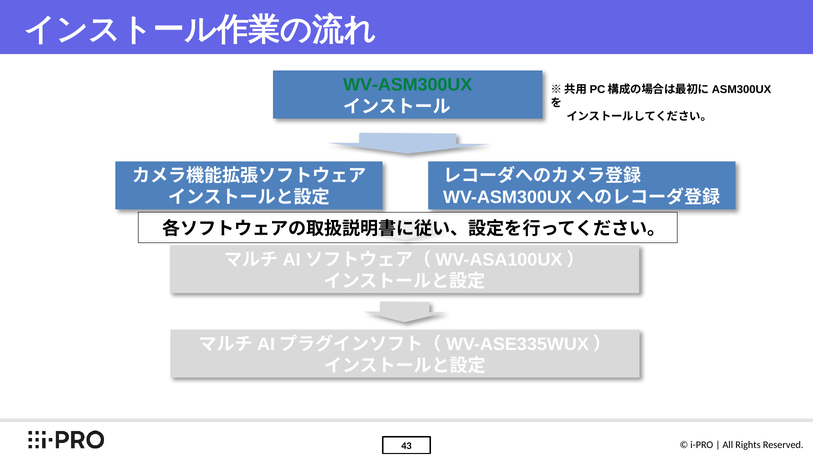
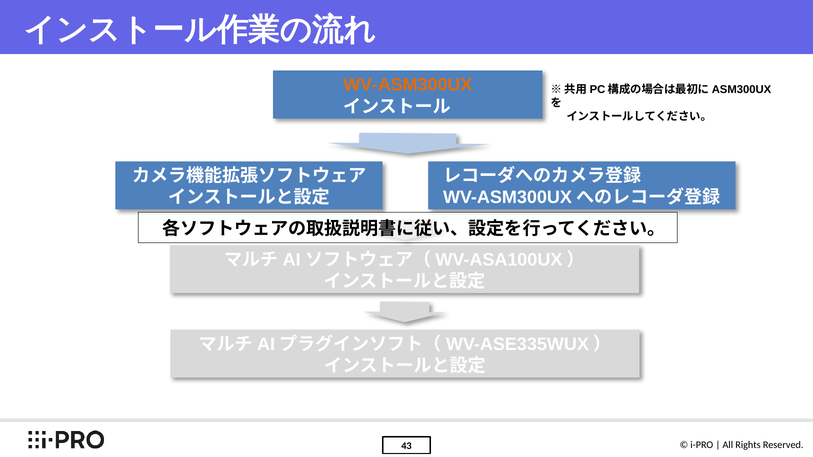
WV-ASM300UX colour: green -> orange (408, 85)
